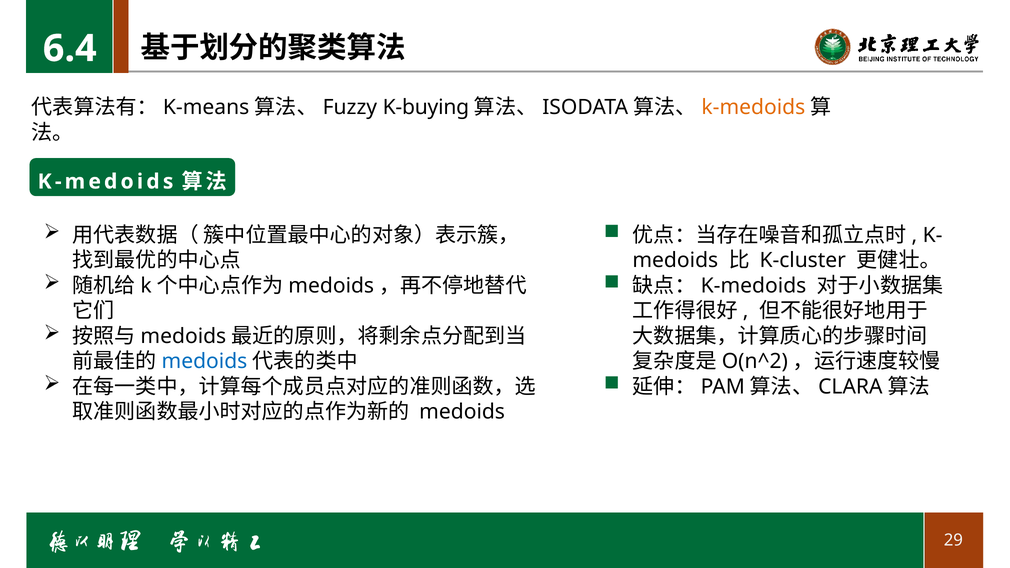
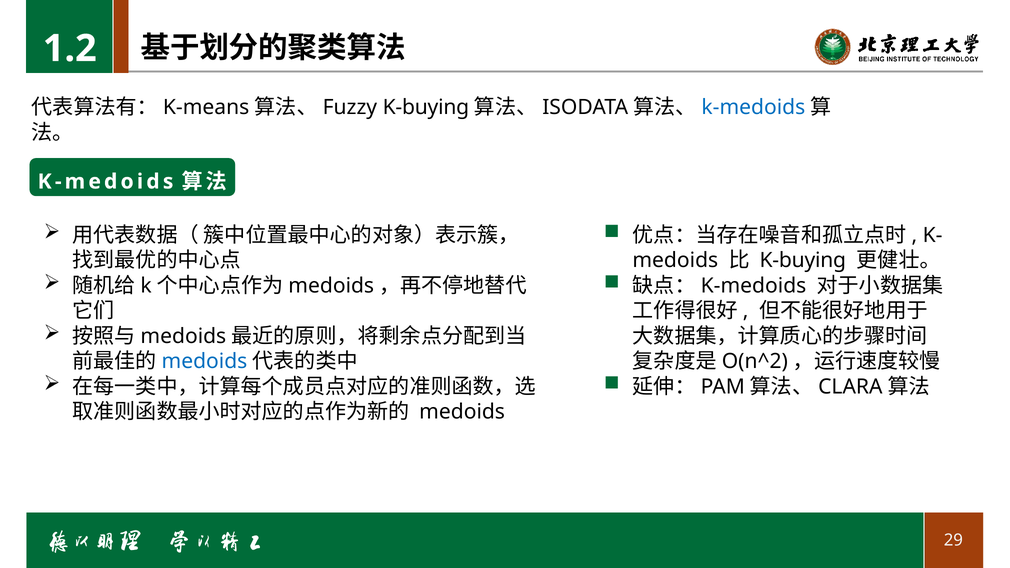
6.4: 6.4 -> 1.2 (70, 49)
k-medoids colour: orange -> blue (753, 107)
K-cluster: K-cluster -> K-buying (803, 260)
